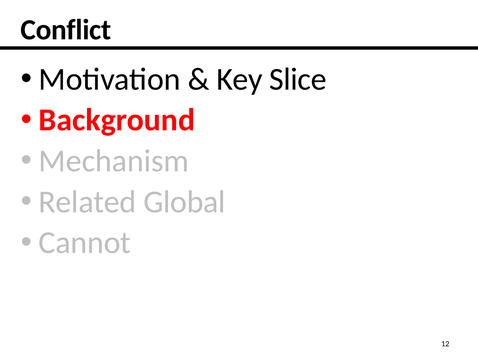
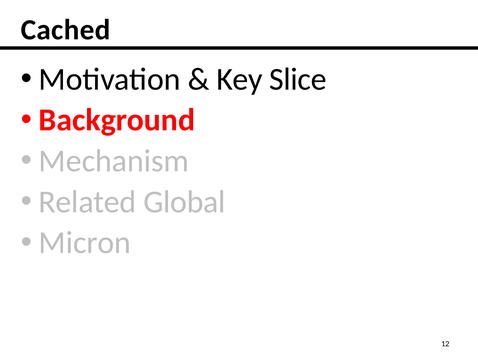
Conflict: Conflict -> Cached (66, 30)
Cannot: Cannot -> Micron (85, 242)
